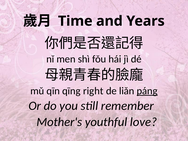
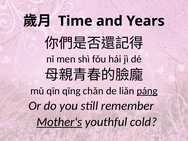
right: right -> chǎn (93, 91)
Mother's underline: none -> present (59, 122)
love: love -> cold (143, 122)
